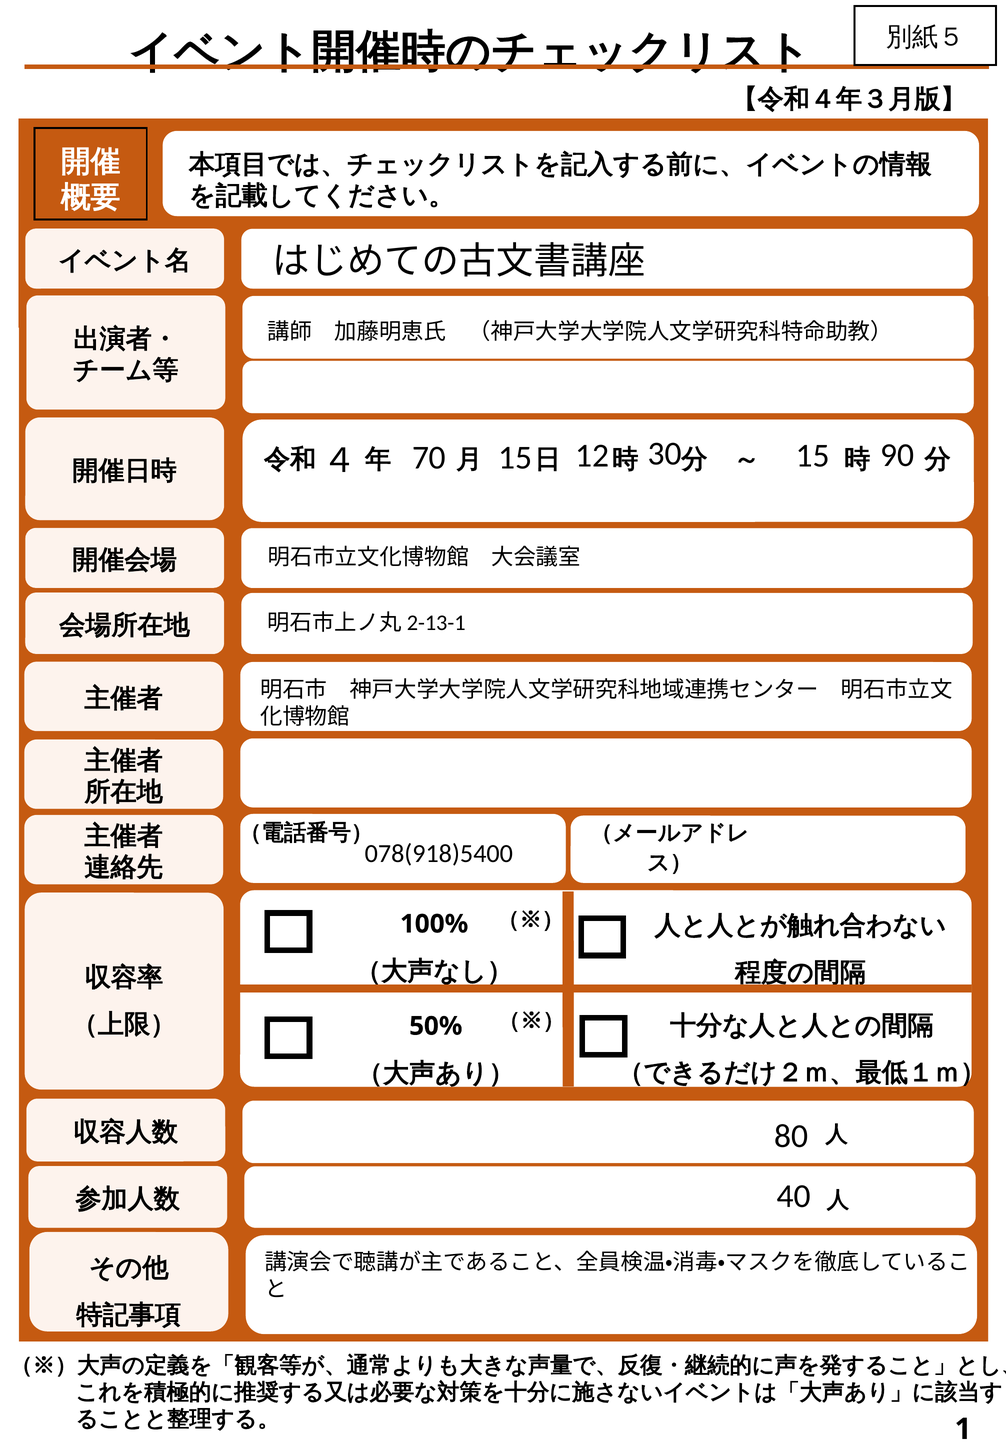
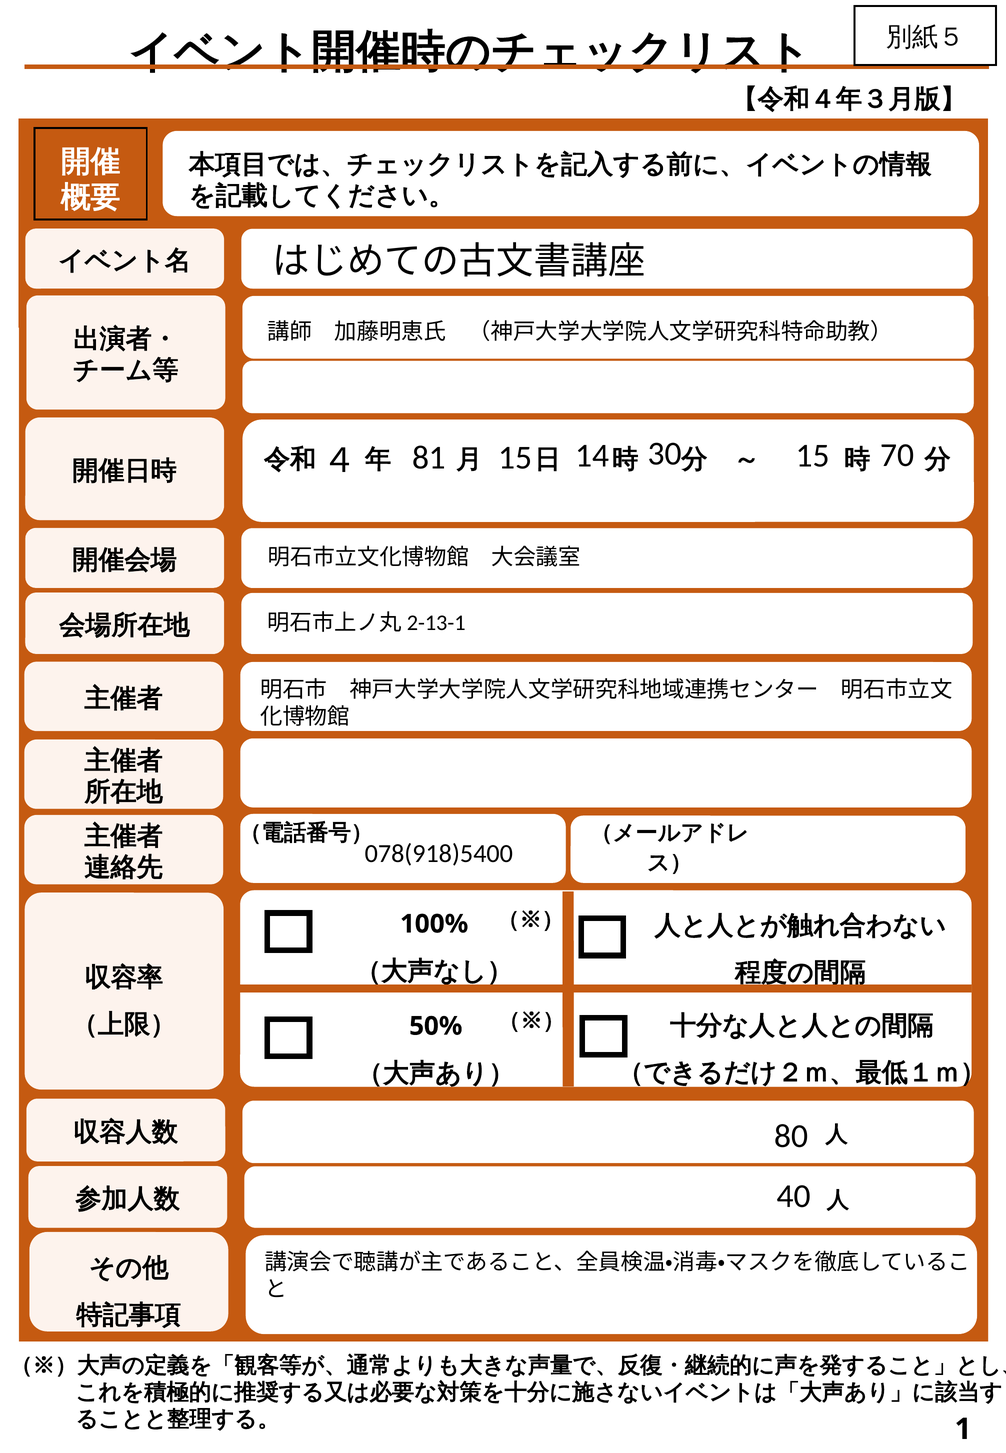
70: 70 -> 81 (429, 458)
12: 12 -> 14 (592, 456)
90: 90 -> 70 (897, 455)
